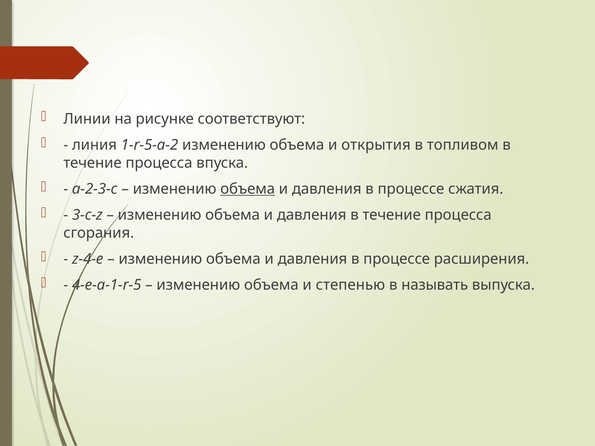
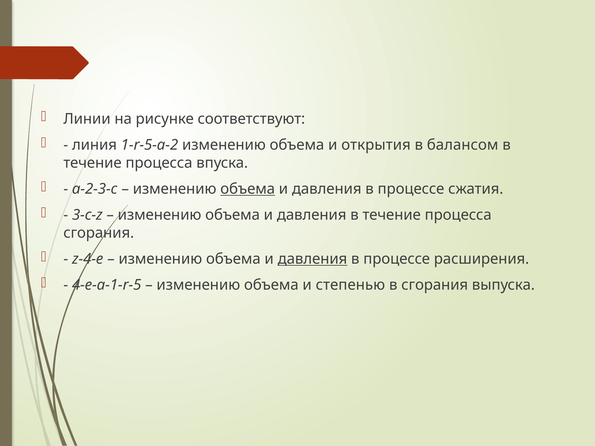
топливом: топливом -> балансом (463, 145)
давления underline: none -> present (312, 259)
в называть: называть -> сгорания (435, 285)
